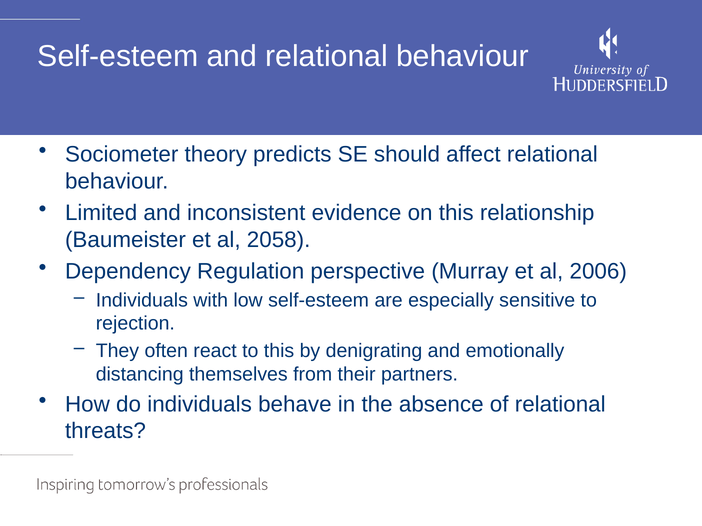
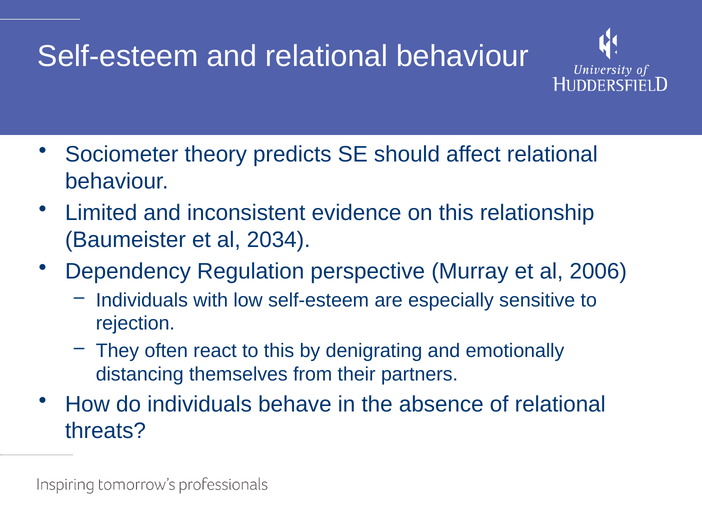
2058: 2058 -> 2034 (279, 240)
